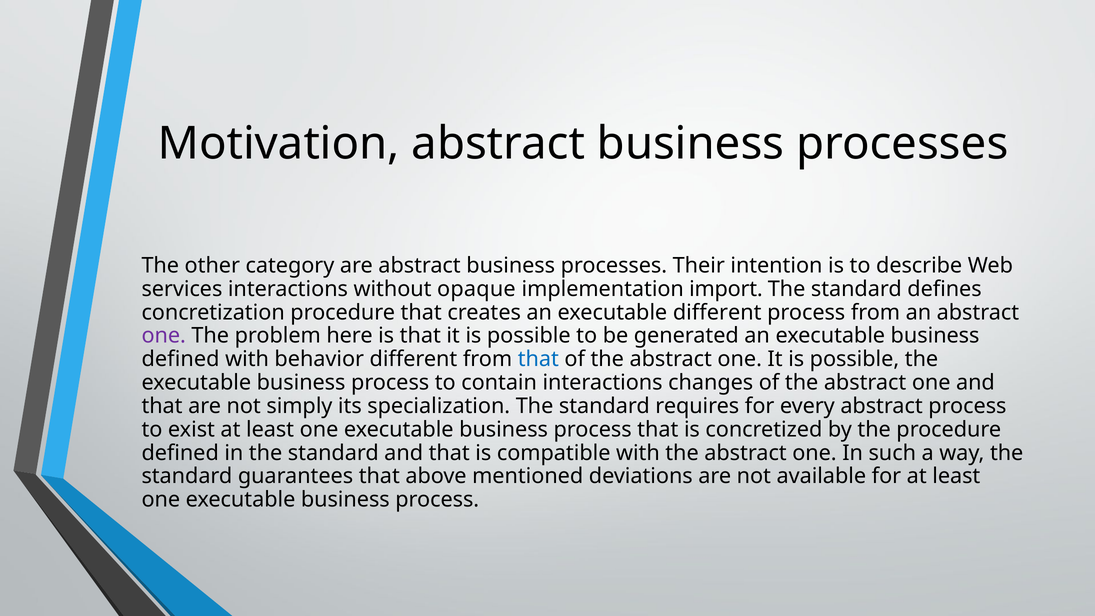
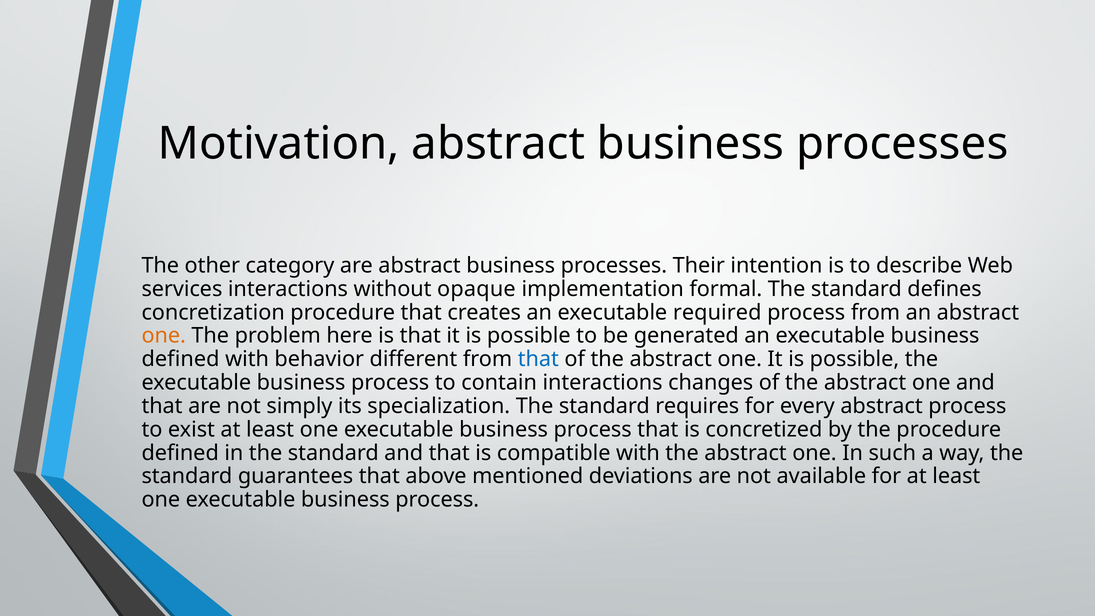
import: import -> formal (726, 289)
executable different: different -> required (717, 312)
one colour: purple -> orange (164, 336)
